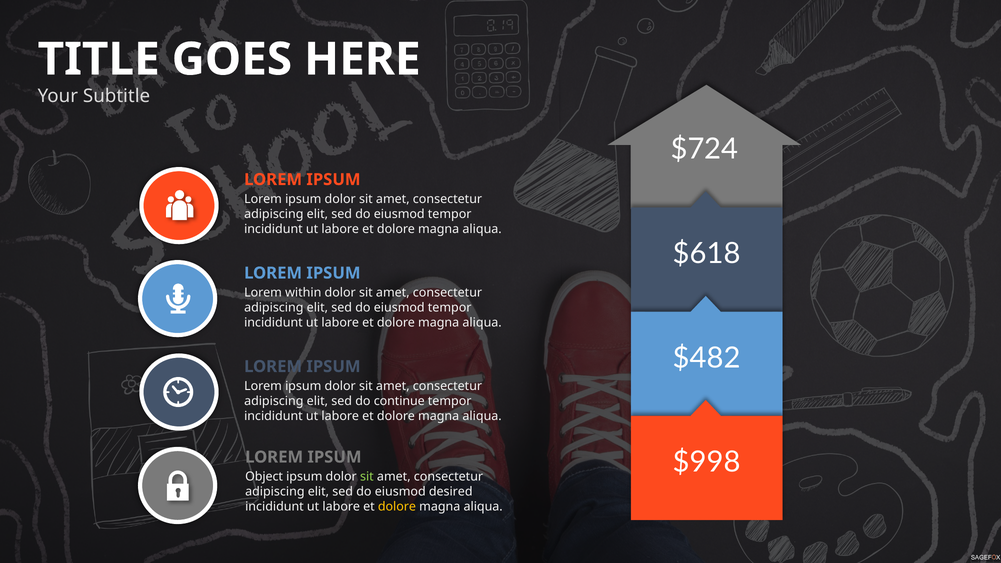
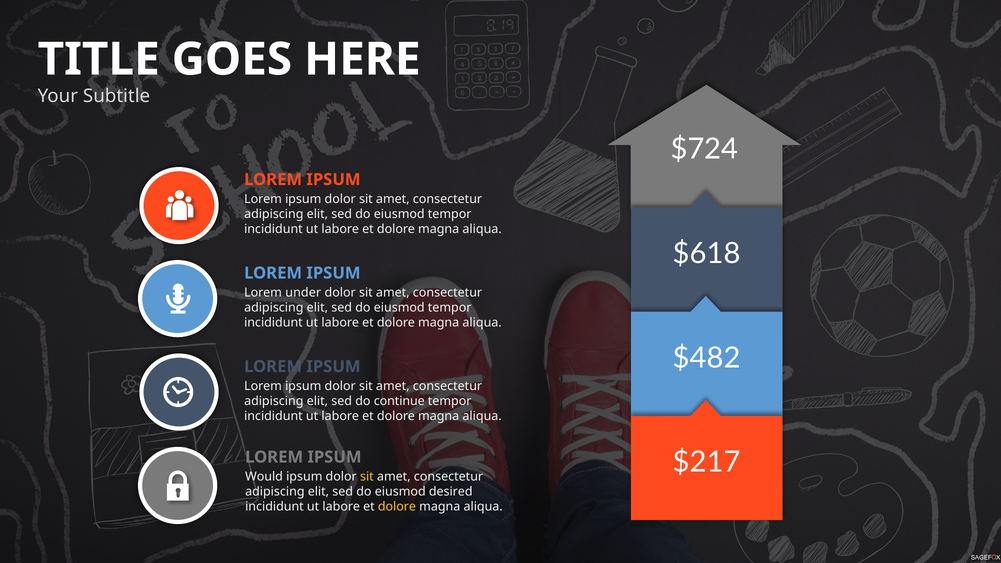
within: within -> under (303, 293)
$998: $998 -> $217 (707, 462)
Object: Object -> Would (264, 477)
sit colour: light green -> yellow (367, 477)
